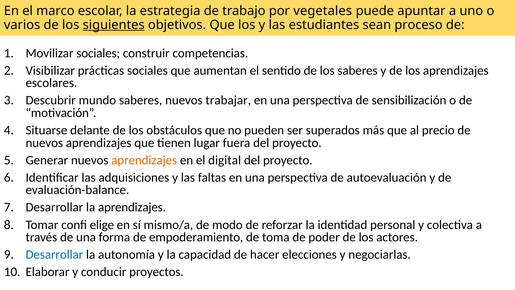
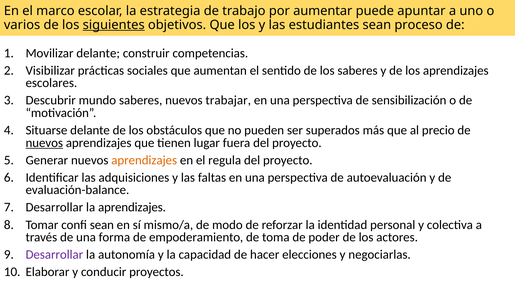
vegetales: vegetales -> aumentar (323, 11)
Movilizar sociales: sociales -> delante (98, 53)
nuevos underline: none -> present (44, 143)
digital: digital -> regula (225, 160)
confi elige: elige -> sean (102, 225)
Desarrollar colour: blue -> purple (54, 254)
